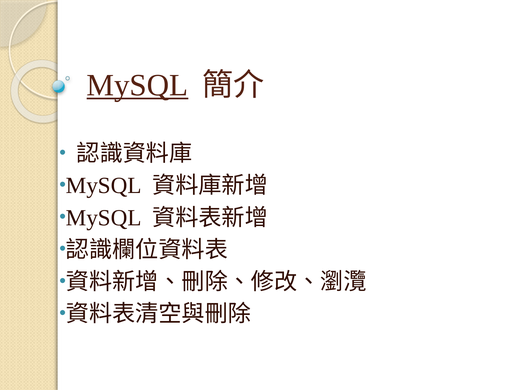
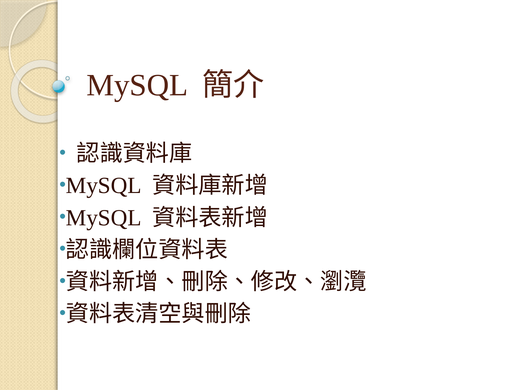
MySQL underline: present -> none (137, 85)
